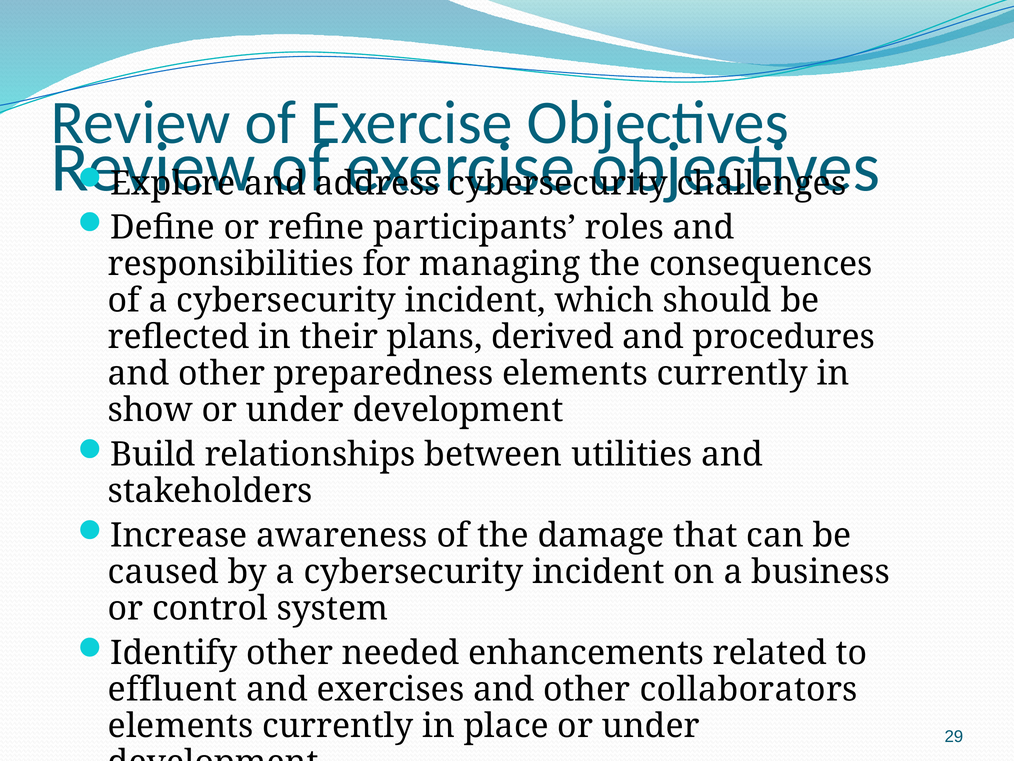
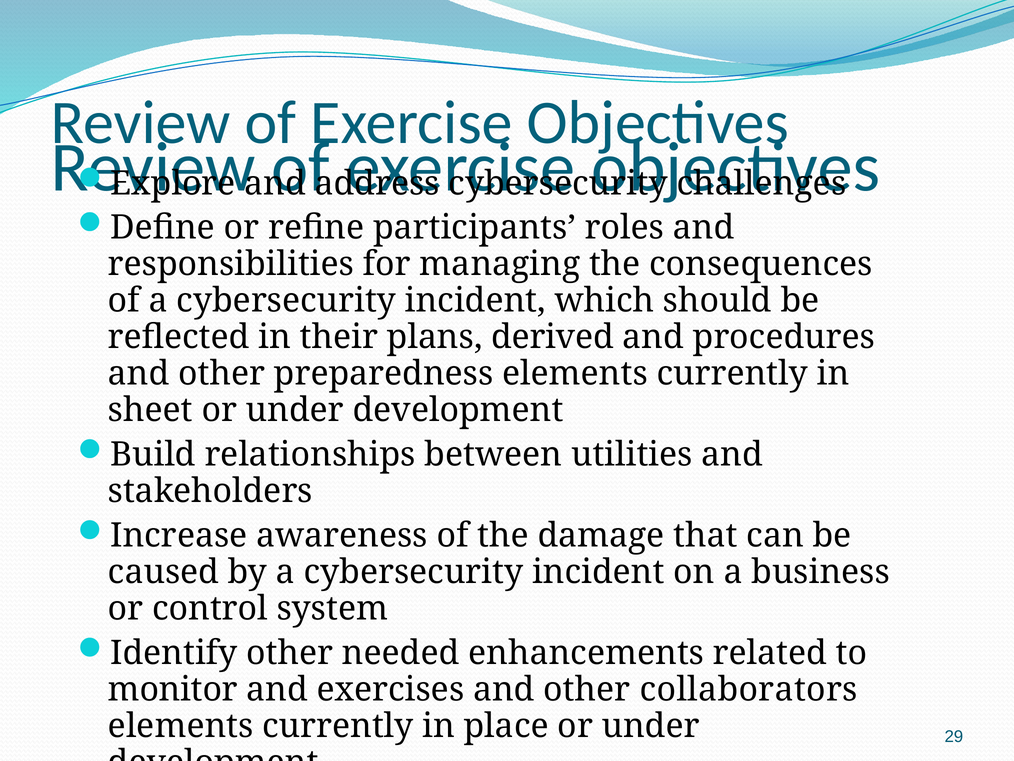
show: show -> sheet (150, 410)
effluent: effluent -> monitor (173, 689)
